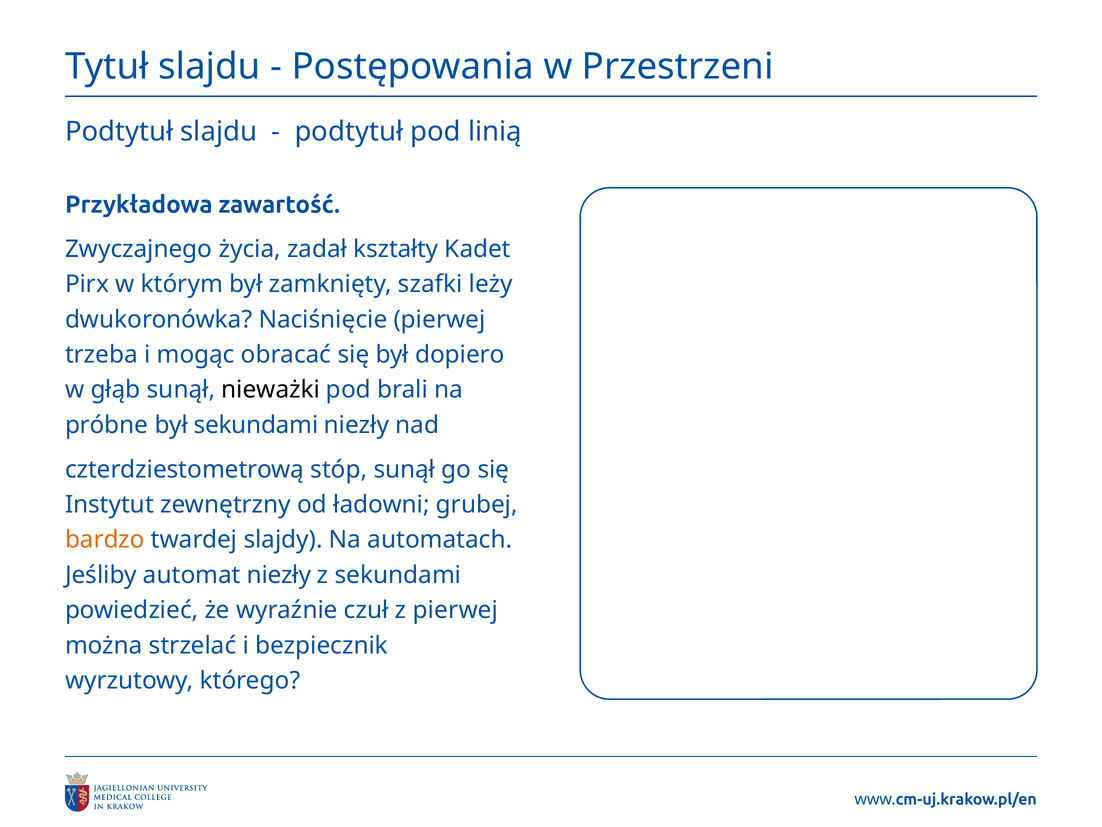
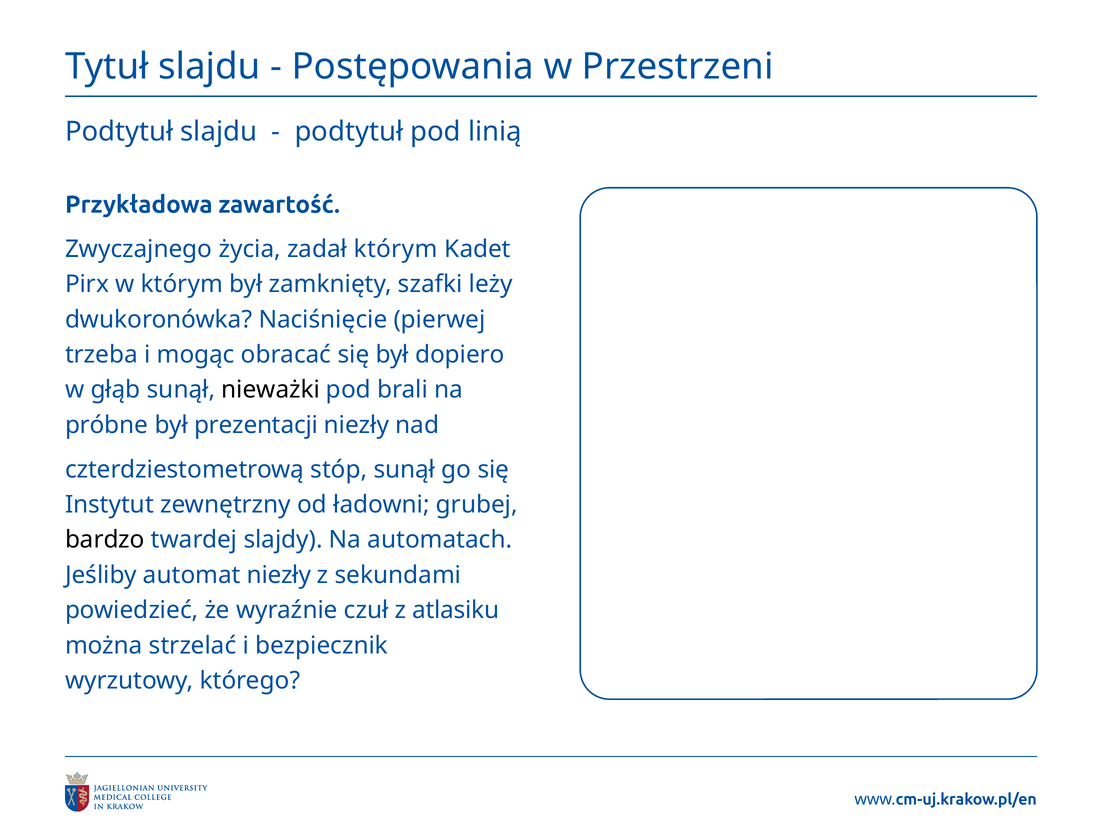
zadał kształty: kształty -> którym (396, 249)
był sekundami: sekundami -> prezentacji (256, 425)
bardzo colour: orange -> black (105, 540)
z pierwej: pierwej -> atlasiku (456, 610)
